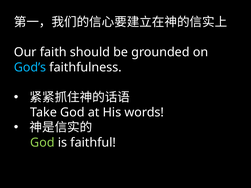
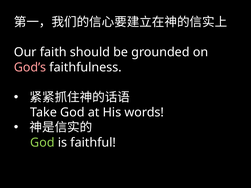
God’s colour: light blue -> pink (30, 67)
